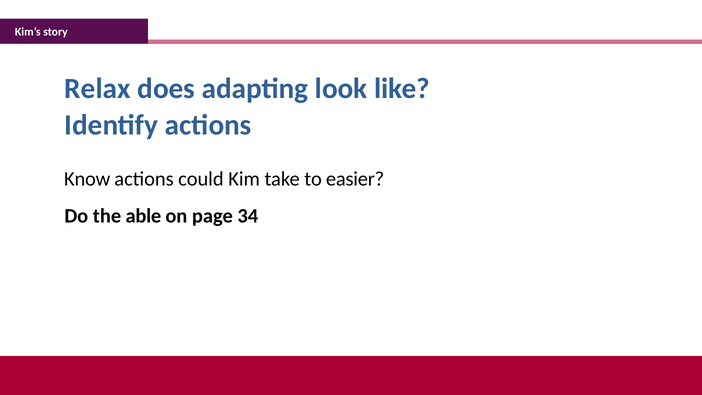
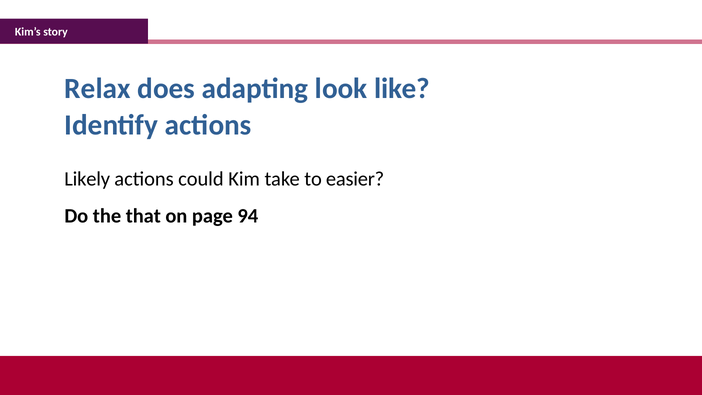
Know: Know -> Likely (87, 179)
able: able -> that (143, 216)
34: 34 -> 94 (248, 216)
